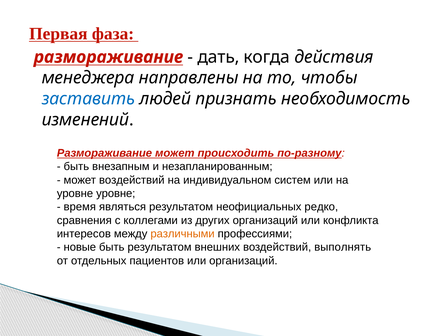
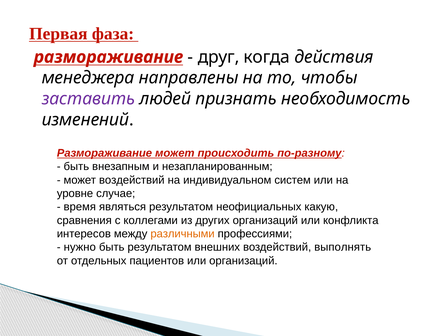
дать: дать -> друг (219, 57)
заставить colour: blue -> purple (88, 99)
уровне уровне: уровне -> случае (116, 194)
редко: редко -> какую (321, 207)
новые: новые -> нужно (80, 247)
